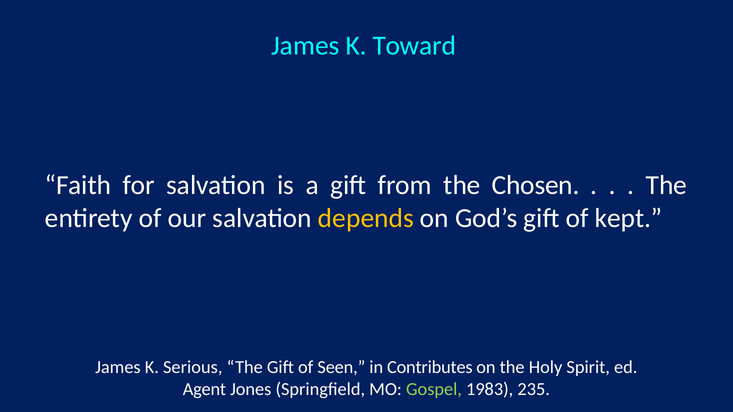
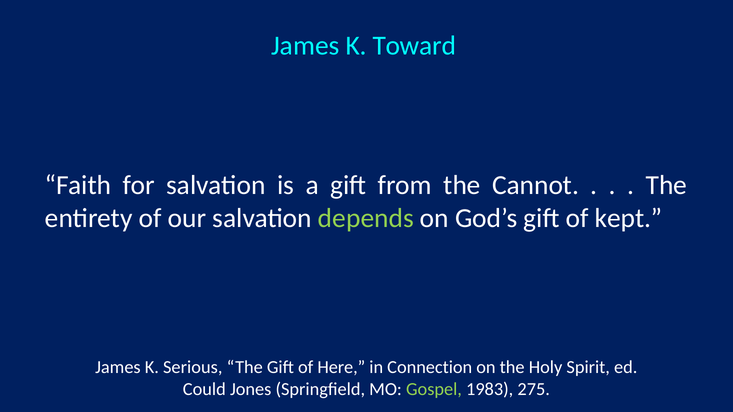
Chosen: Chosen -> Cannot (536, 185)
depends colour: yellow -> light green (366, 218)
Seen: Seen -> Here (341, 368)
Contributes: Contributes -> Connection (430, 368)
Agent: Agent -> Could (204, 390)
235: 235 -> 275 (534, 390)
